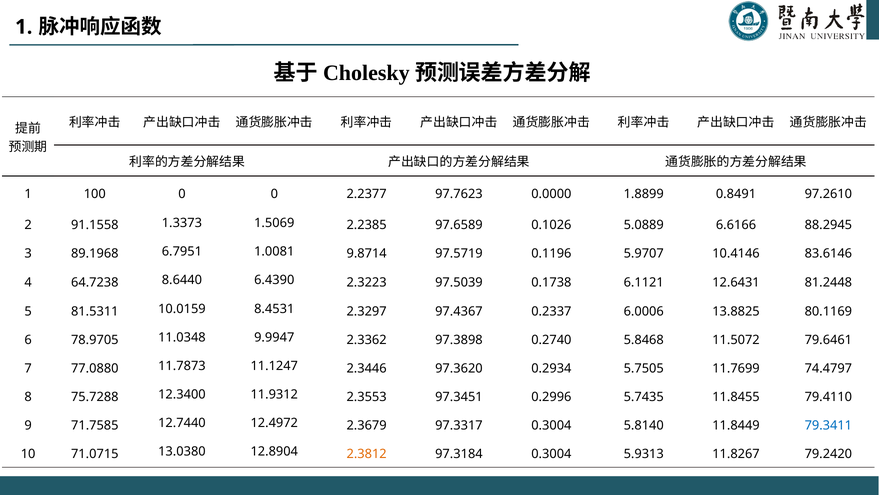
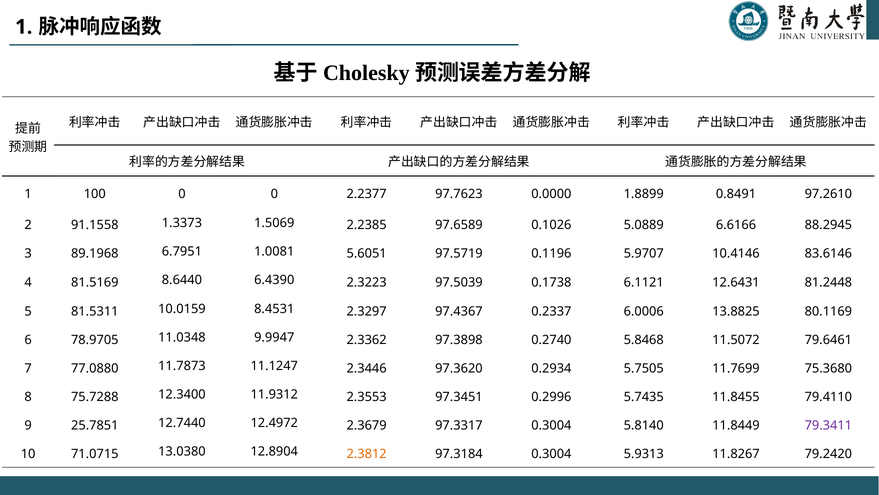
9.8714: 9.8714 -> 5.6051 (367, 253)
64.7238: 64.7238 -> 81.5169 (95, 282)
74.4797: 74.4797 -> 75.3680 (828, 368)
71.7585: 71.7585 -> 25.7851 (95, 425)
79.3411 colour: blue -> purple (828, 425)
